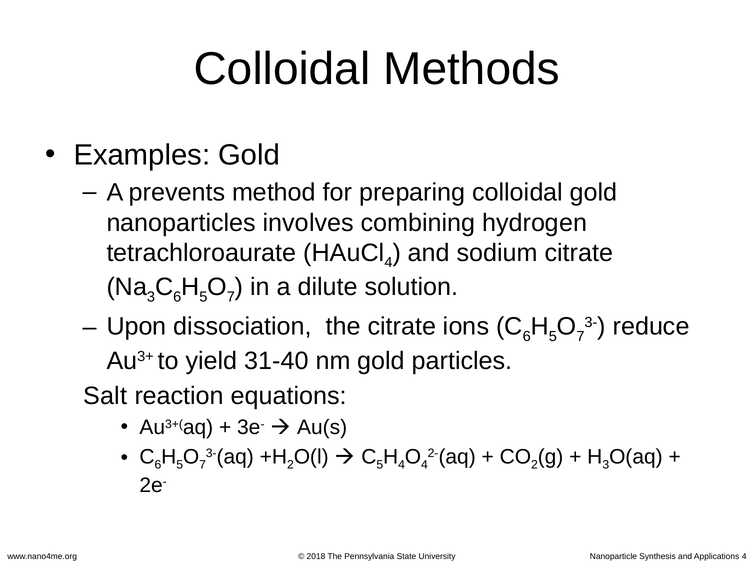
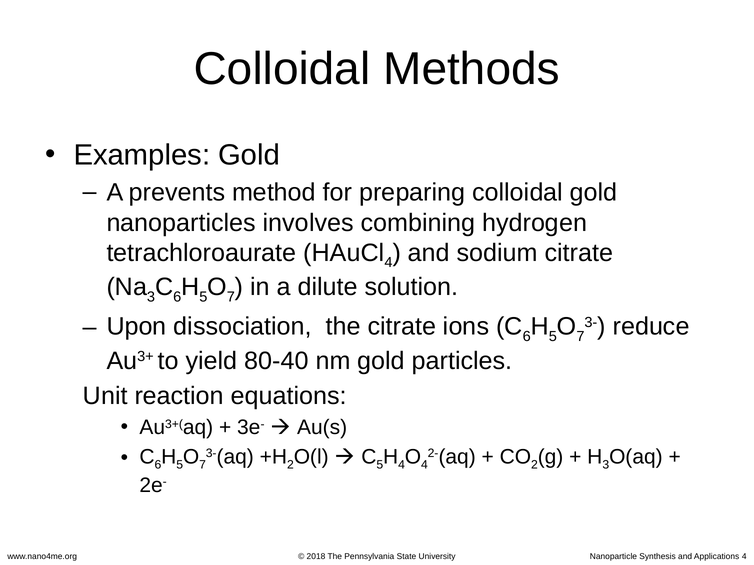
31-40: 31-40 -> 80-40 (276, 361)
Salt: Salt -> Unit (105, 396)
